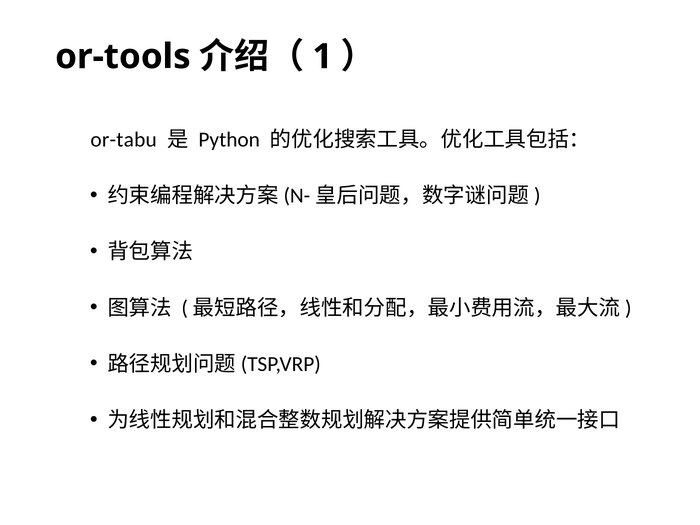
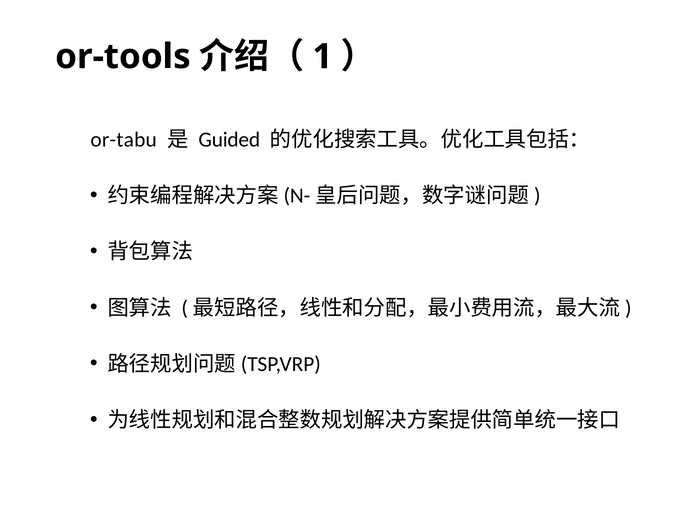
Python: Python -> Guided (229, 140)
